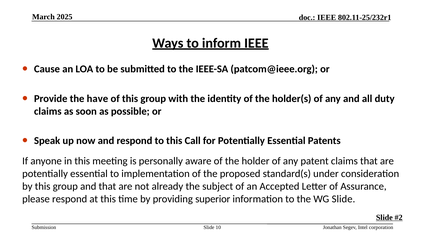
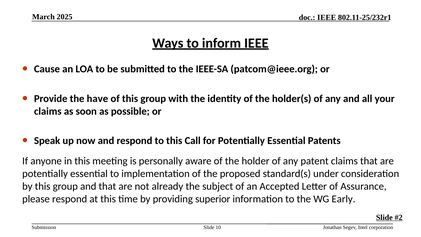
duty: duty -> your (385, 99)
WG Slide: Slide -> Early (344, 199)
